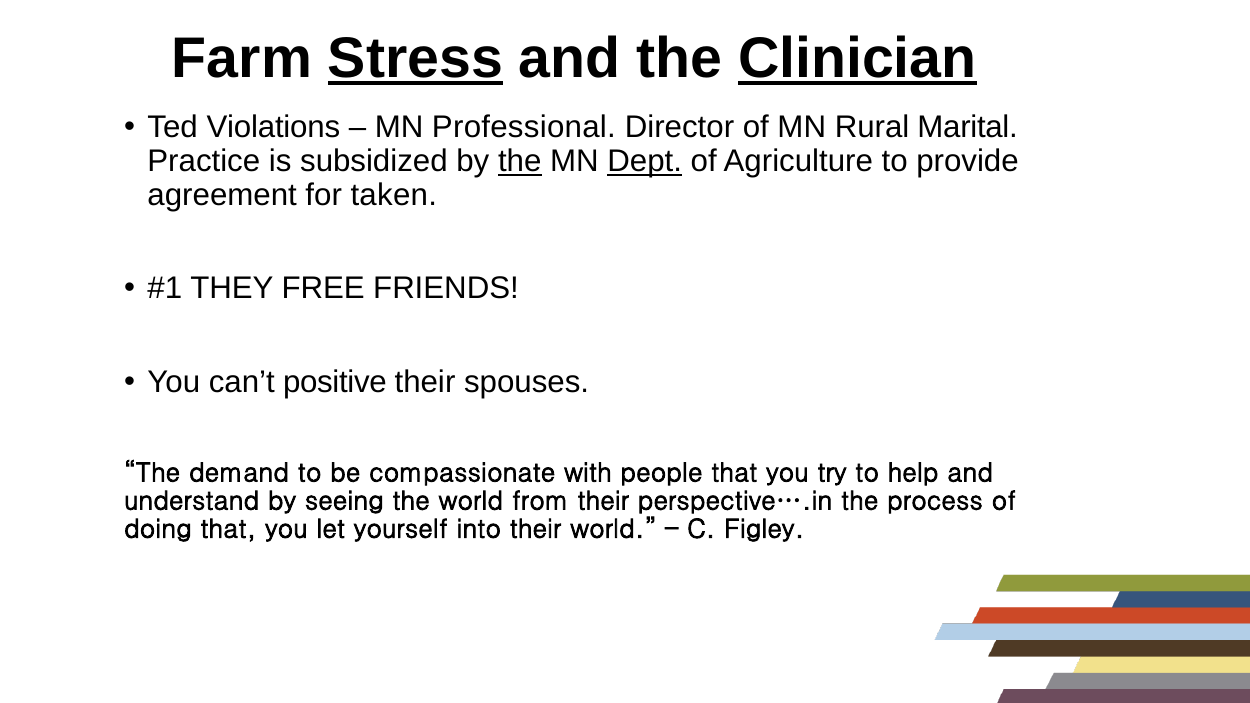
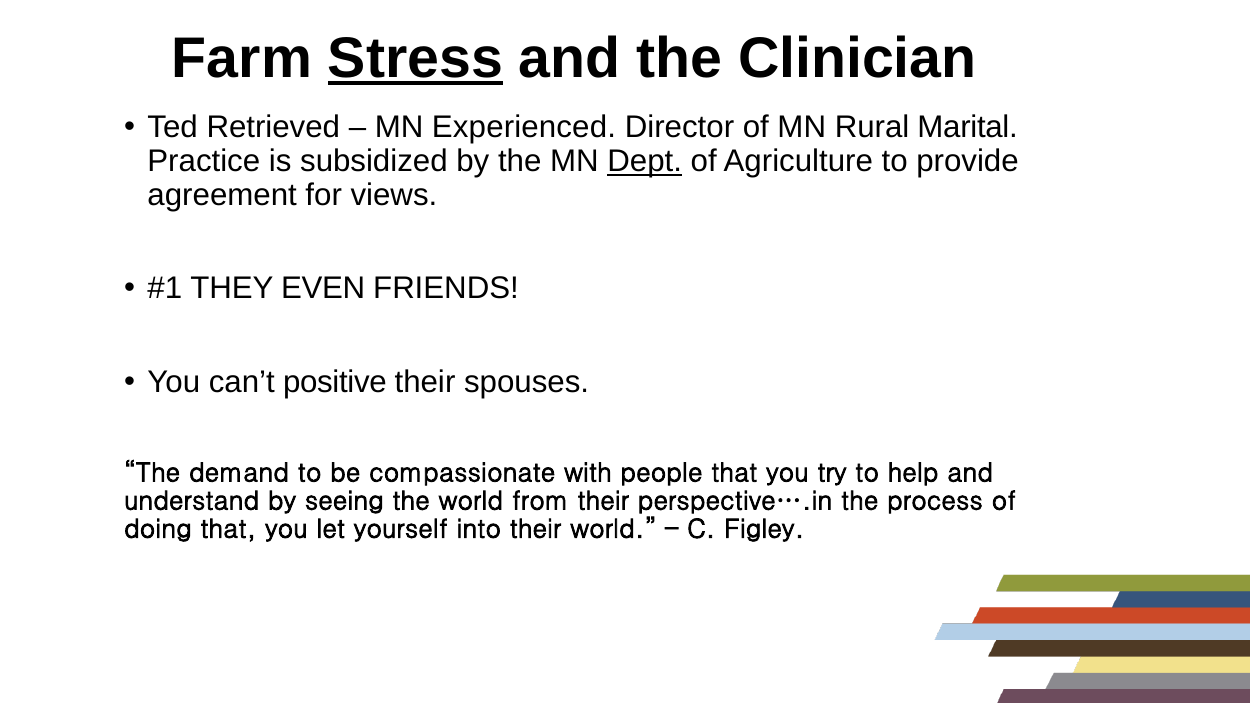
Clinician underline: present -> none (857, 58)
Violations: Violations -> Retrieved (273, 128)
Professional: Professional -> Experienced (524, 128)
the underline: present -> none (520, 161)
taken: taken -> views (394, 195)
FREE: FREE -> EVEN (323, 289)
